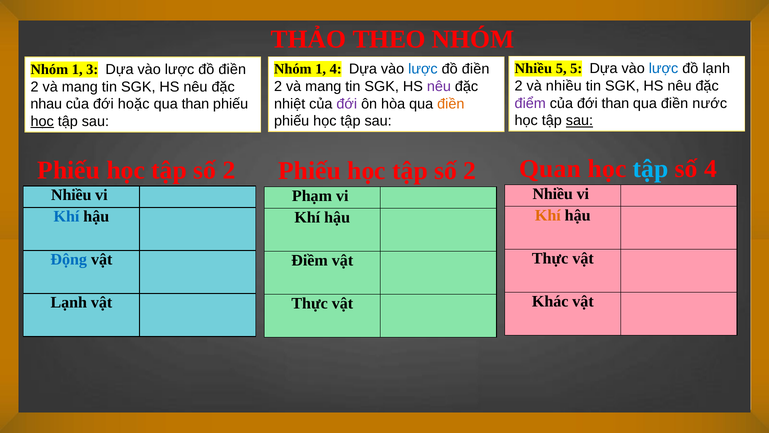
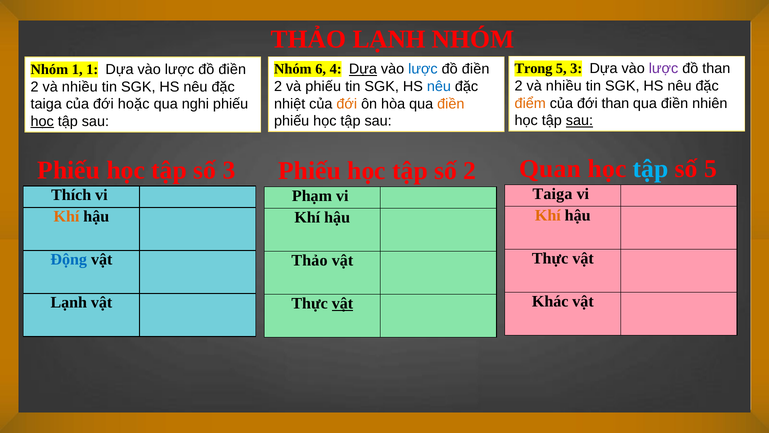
THẢO THEO: THEO -> LẠNH (389, 39)
Nhiều: Nhiều -> Trong (533, 69)
5 5: 5 -> 3 (576, 69)
lược colour: blue -> purple (664, 69)
đồ lạnh: lạnh -> than (716, 69)
1: 1 -> 6 (321, 69)
Dựa underline: none -> present (363, 69)
1 3: 3 -> 1 (92, 69)
mang: mang -> phiếu (323, 86)
nêu colour: purple -> blue (439, 86)
mang: mang -> nhiều (80, 87)
điểm colour: purple -> orange (530, 103)
nước: nước -> nhiên (710, 103)
đới colour: purple -> orange (347, 104)
nhau: nhau -> taiga (46, 104)
qua than: than -> nghi (195, 104)
số 4: 4 -> 5 (710, 169)
2: 2 -> 3 (229, 170)
Nhiều: Nhiều -> Taiga (553, 194)
Nhiều: Nhiều -> Thích (71, 195)
Khí colour: blue -> orange (66, 216)
Điềm: Điềm -> Thảo (309, 260)
vật underline: none -> present (342, 303)
